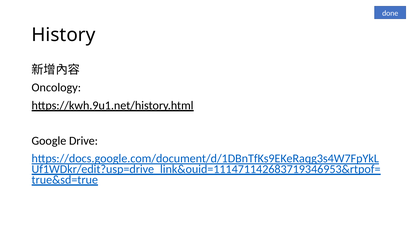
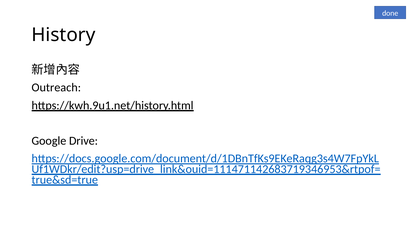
Oncology: Oncology -> Outreach (56, 88)
